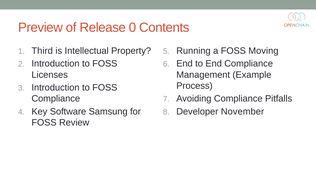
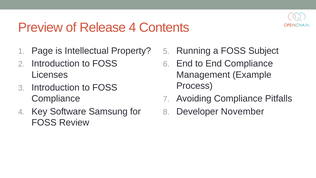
Release 0: 0 -> 4 (133, 28)
Third: Third -> Page (42, 51)
Moving: Moving -> Subject (264, 51)
